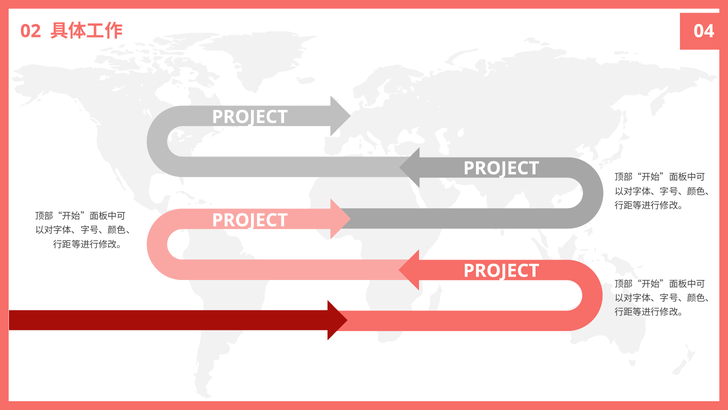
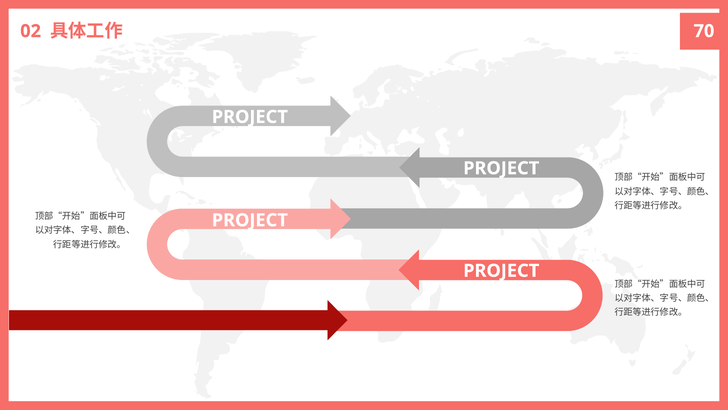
04: 04 -> 70 (704, 31)
